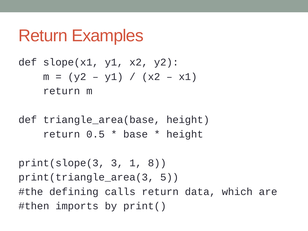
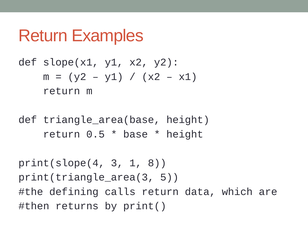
print(slope(3: print(slope(3 -> print(slope(4 (62, 163)
imports: imports -> returns (77, 206)
